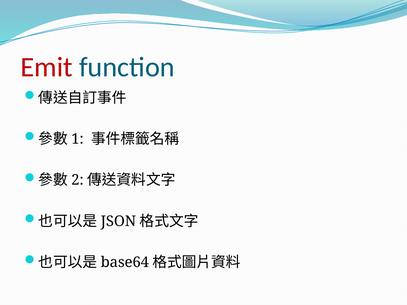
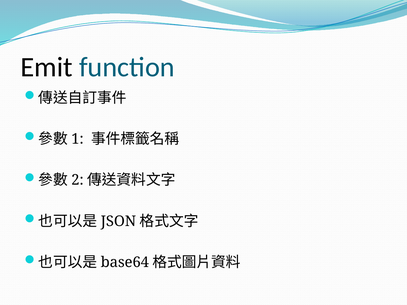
Emit colour: red -> black (46, 67)
